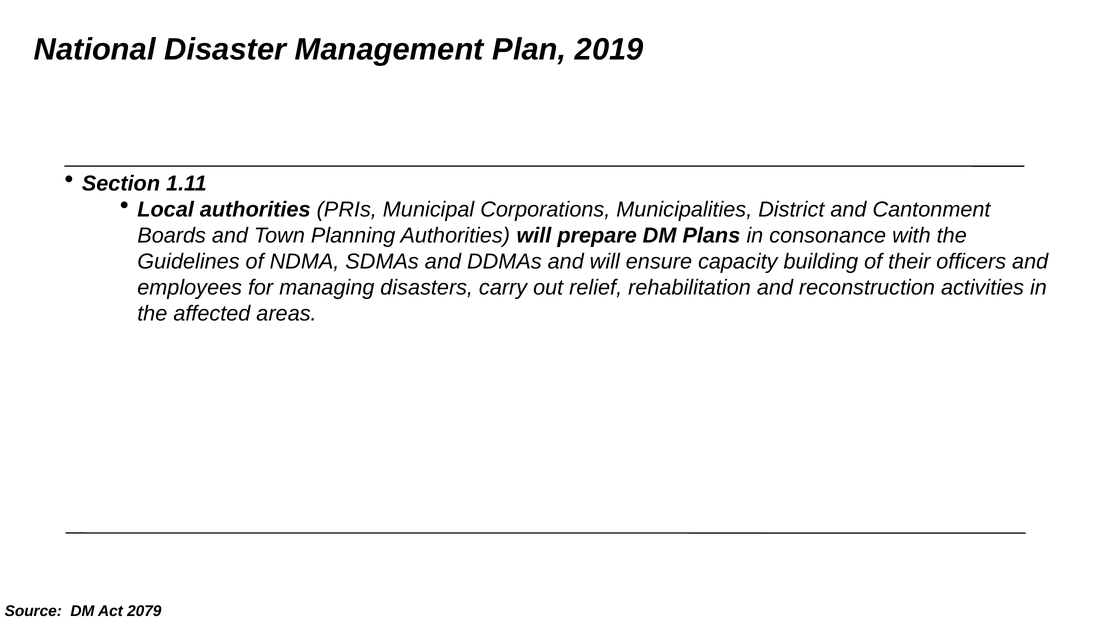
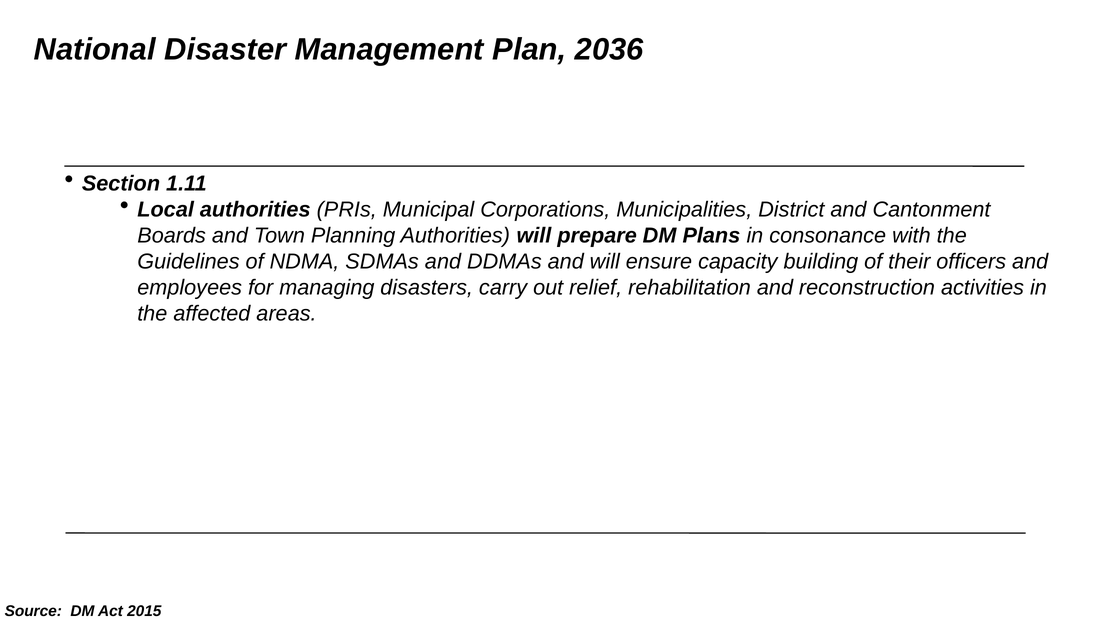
2019: 2019 -> 2036 (609, 49)
2079: 2079 -> 2015 (144, 611)
